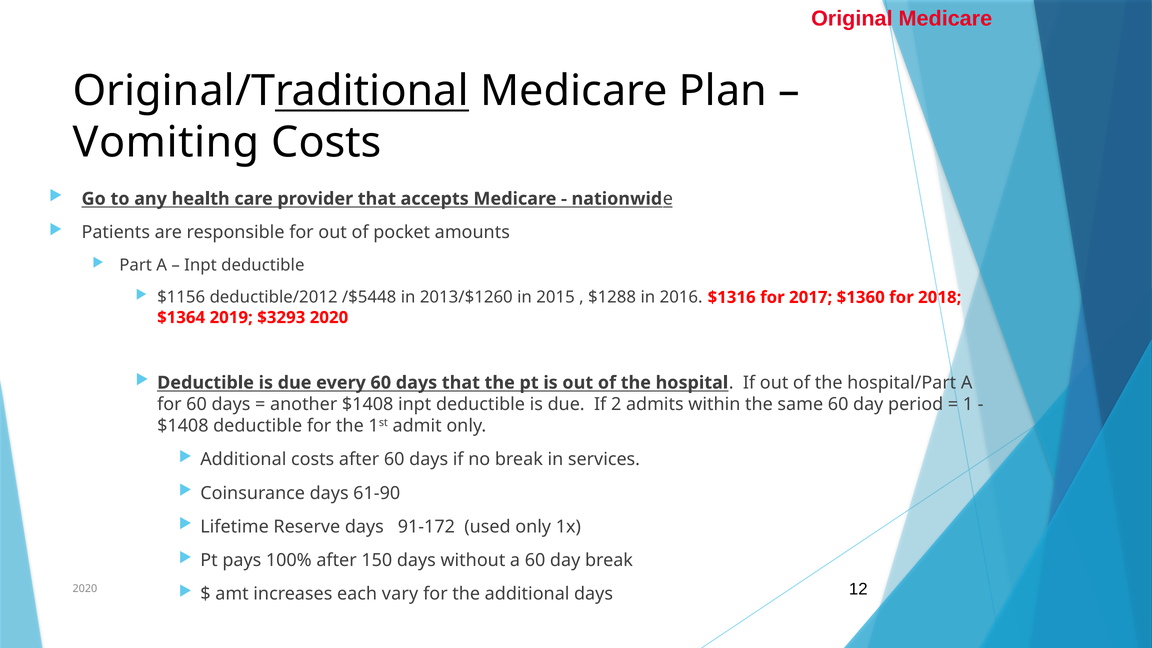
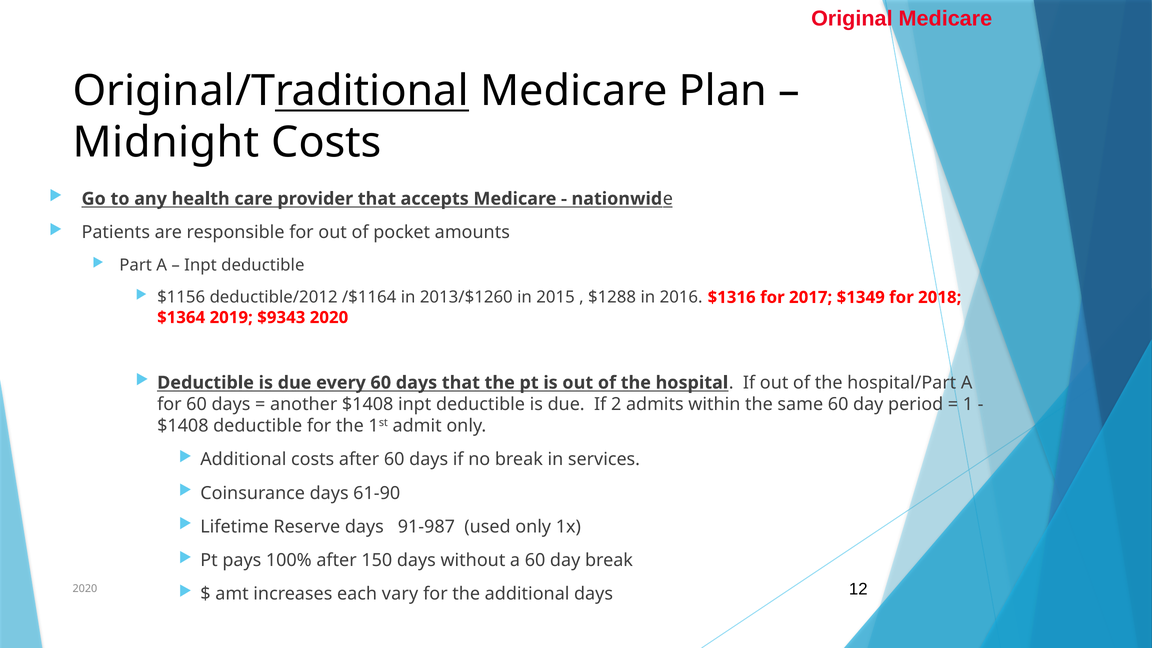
Vomiting: Vomiting -> Midnight (166, 143)
/$5448: /$5448 -> /$1164 (369, 297)
$1360: $1360 -> $1349 (861, 297)
$3293: $3293 -> $9343 (281, 318)
91-172: 91-172 -> 91-987 (426, 527)
